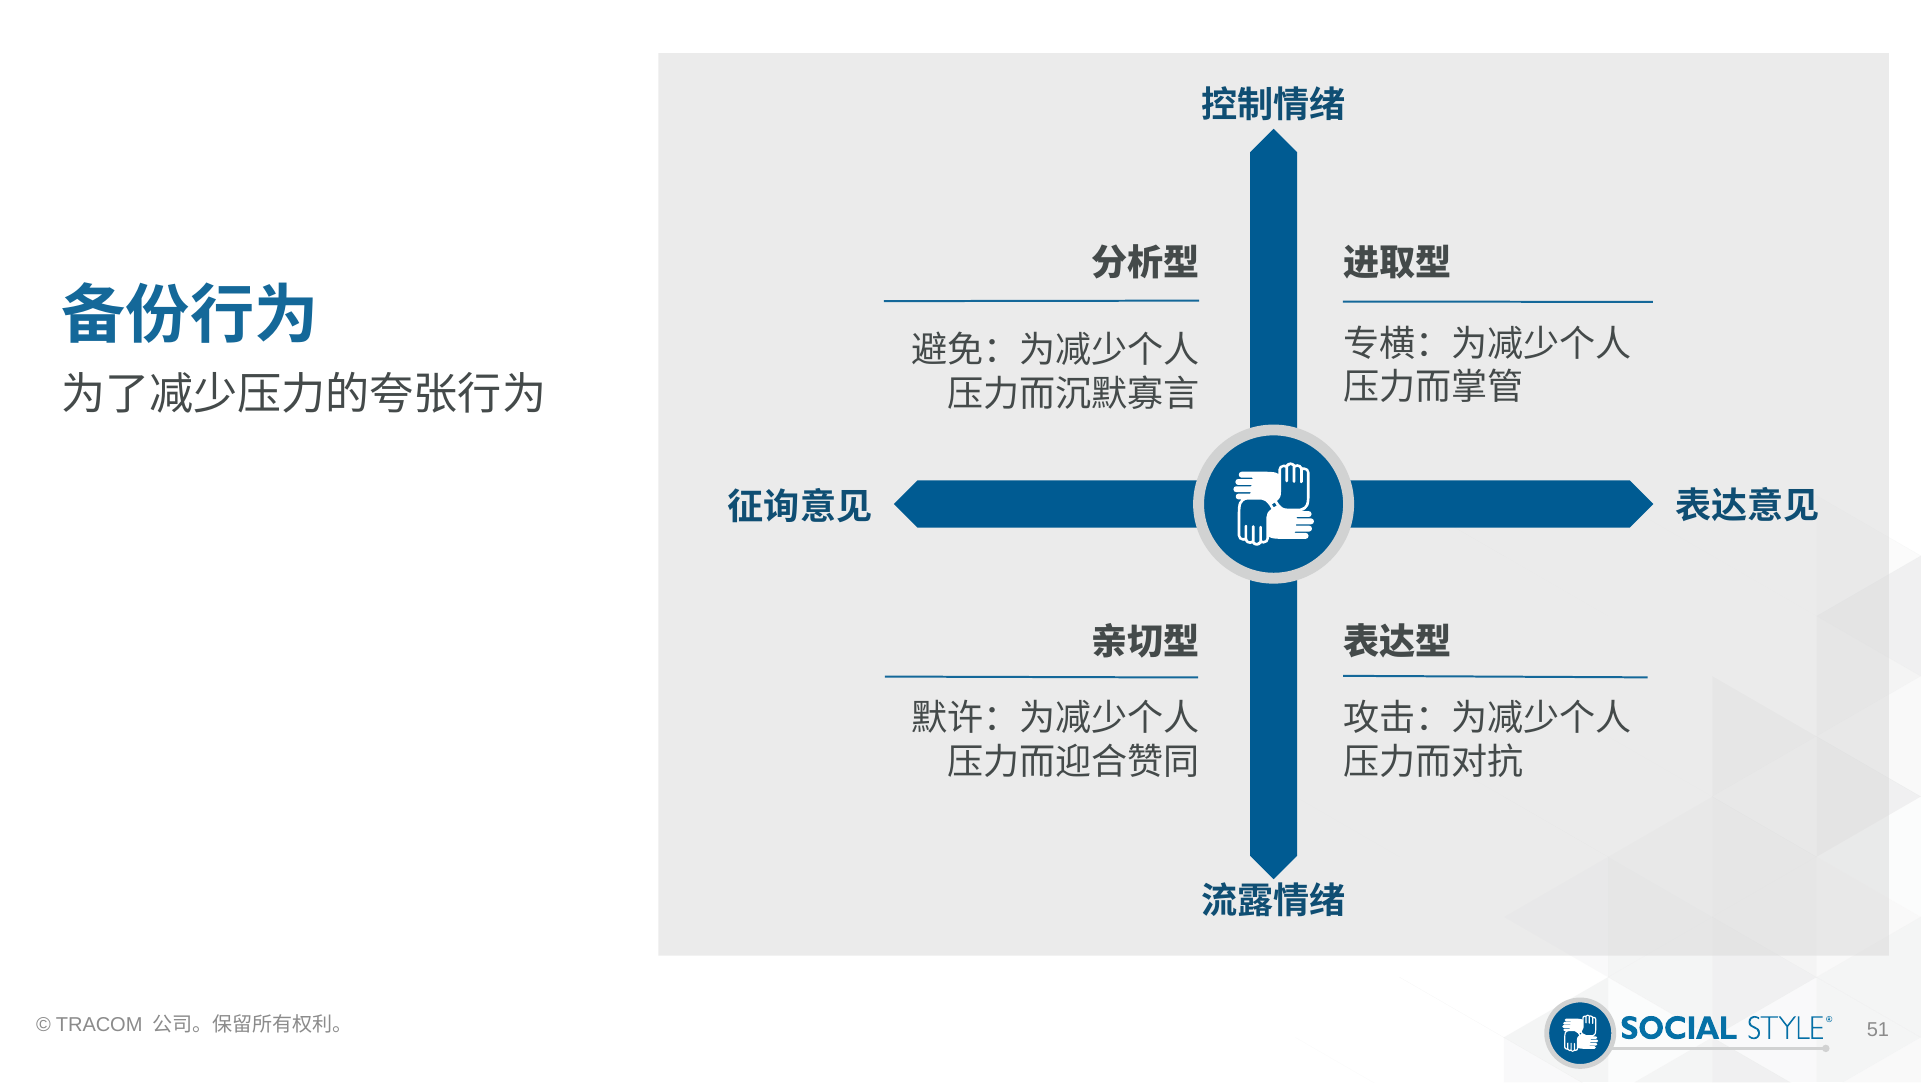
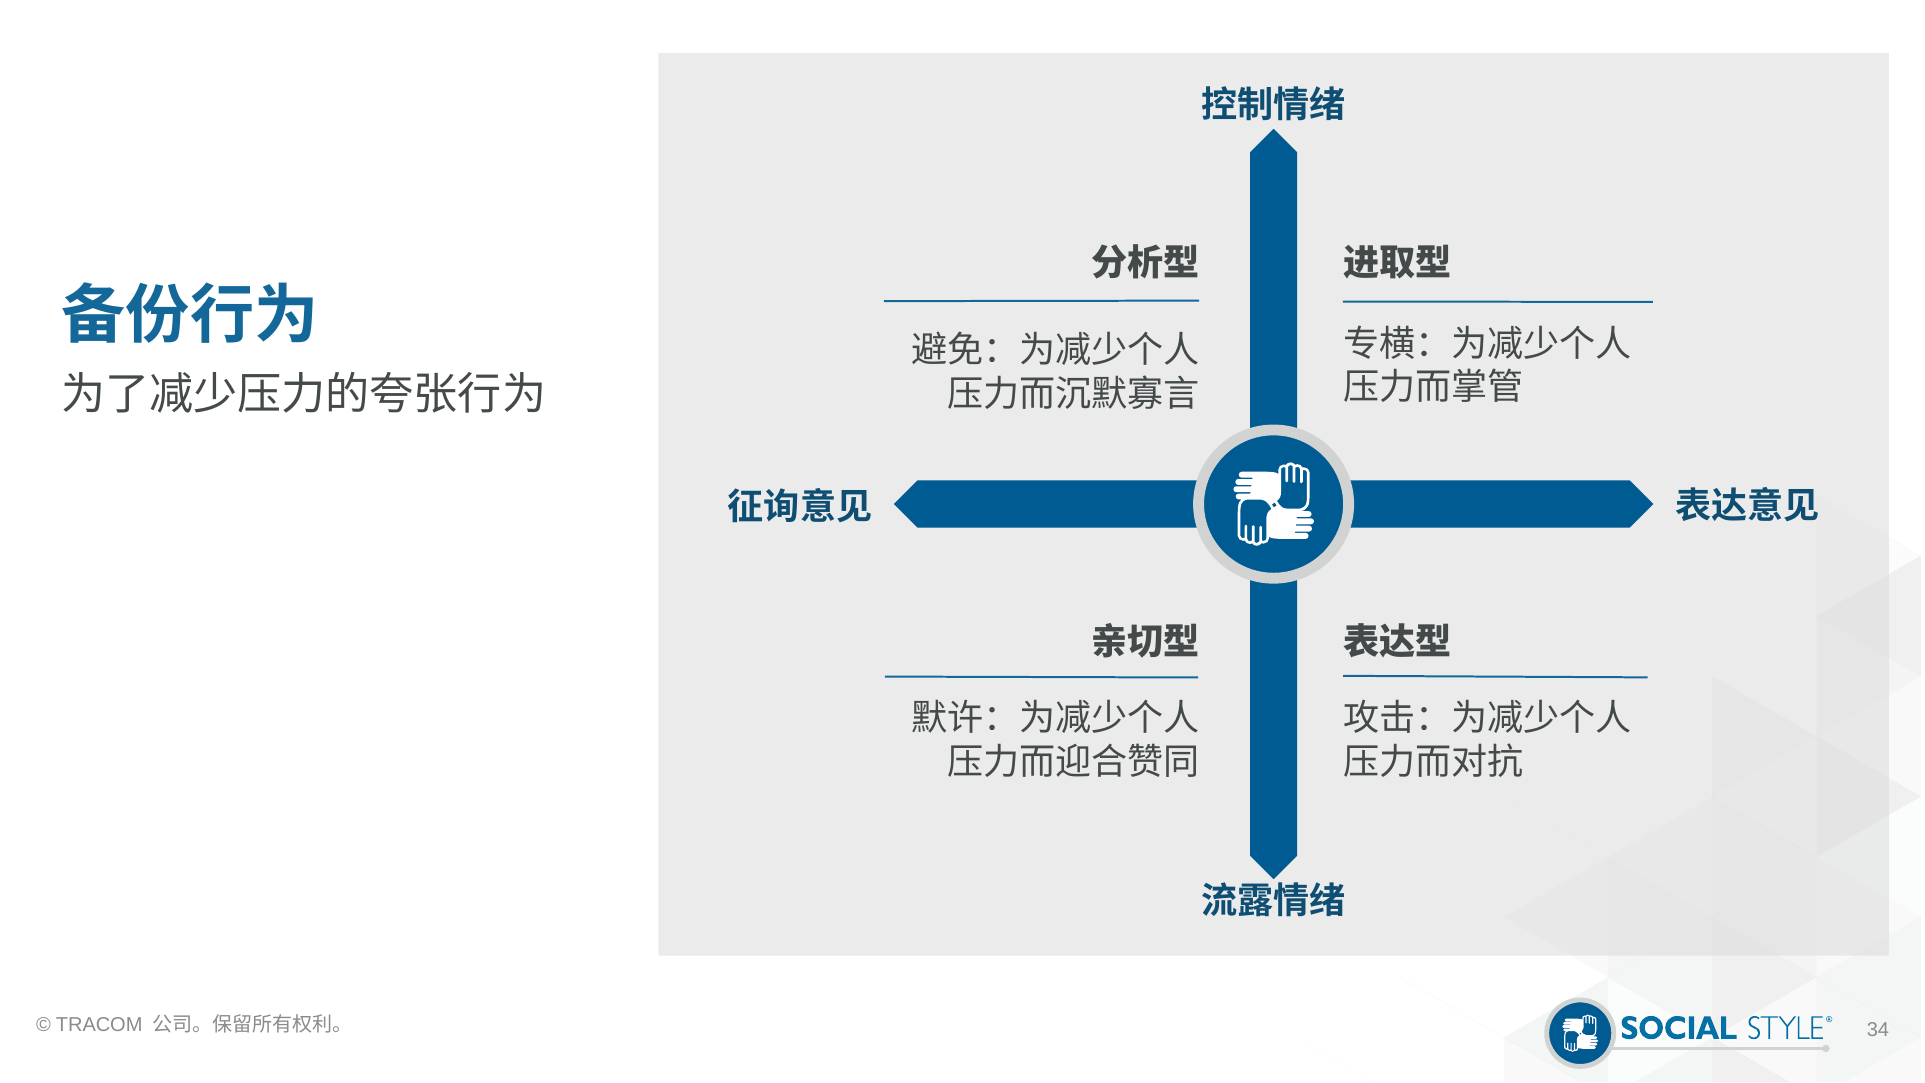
51: 51 -> 34 (1878, 1030)
